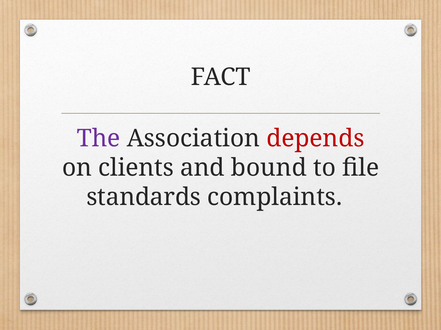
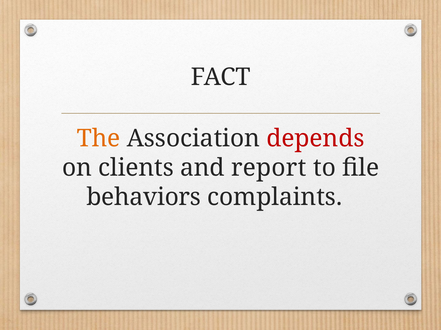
The colour: purple -> orange (99, 139)
bound: bound -> report (269, 168)
standards: standards -> behaviors (144, 197)
